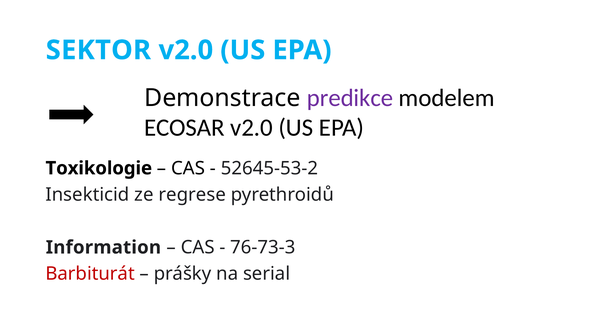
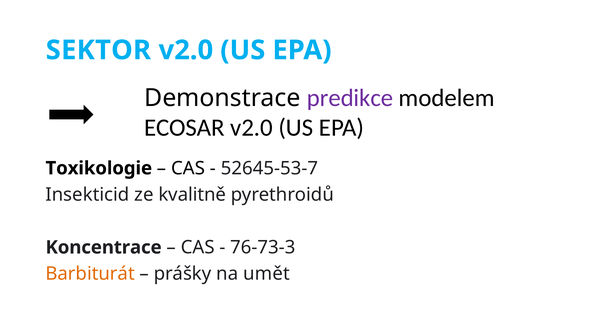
52645-53-2: 52645-53-2 -> 52645-53-7 (269, 168)
regrese: regrese -> kvalitně (192, 194)
Information: Information -> Koncentrace (104, 247)
Barbiturát colour: red -> orange (90, 274)
serial: serial -> umět (267, 274)
